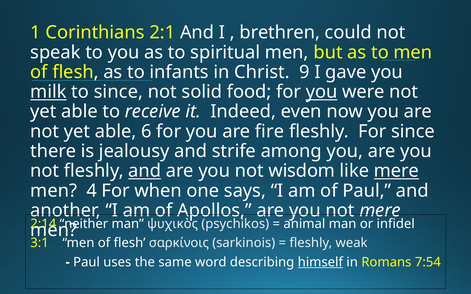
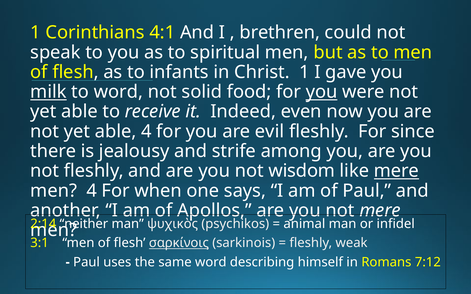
2:1: 2:1 -> 4:1 (162, 33)
Christ 9: 9 -> 1 (304, 72)
to since: since -> word (118, 92)
able 6: 6 -> 4 (146, 132)
fire: fire -> evil (270, 132)
and underline: present -> none (145, 171)
σαρκίνοις underline: none -> present (179, 243)
himself underline: present -> none (320, 262)
7:54: 7:54 -> 7:12 (428, 262)
